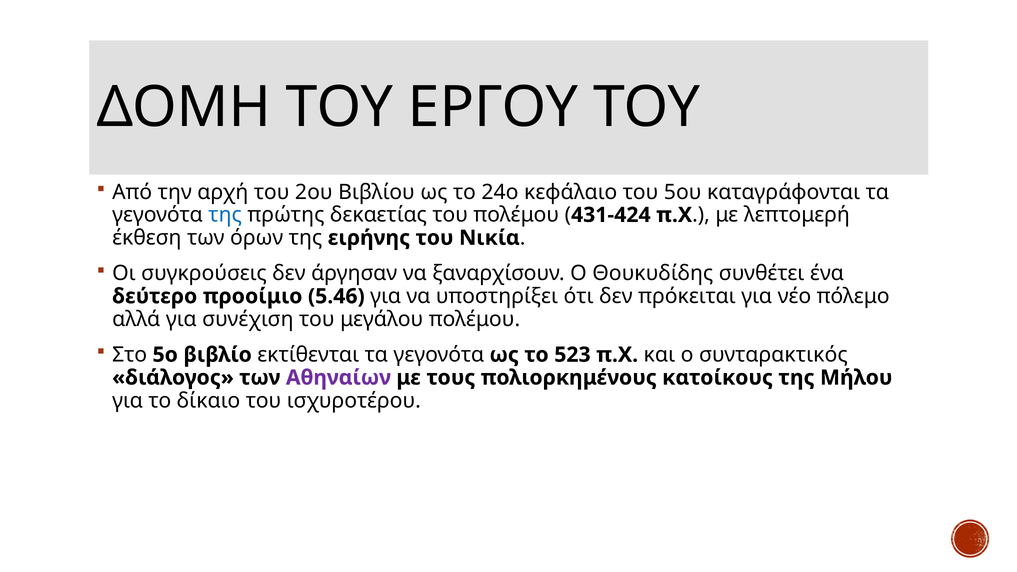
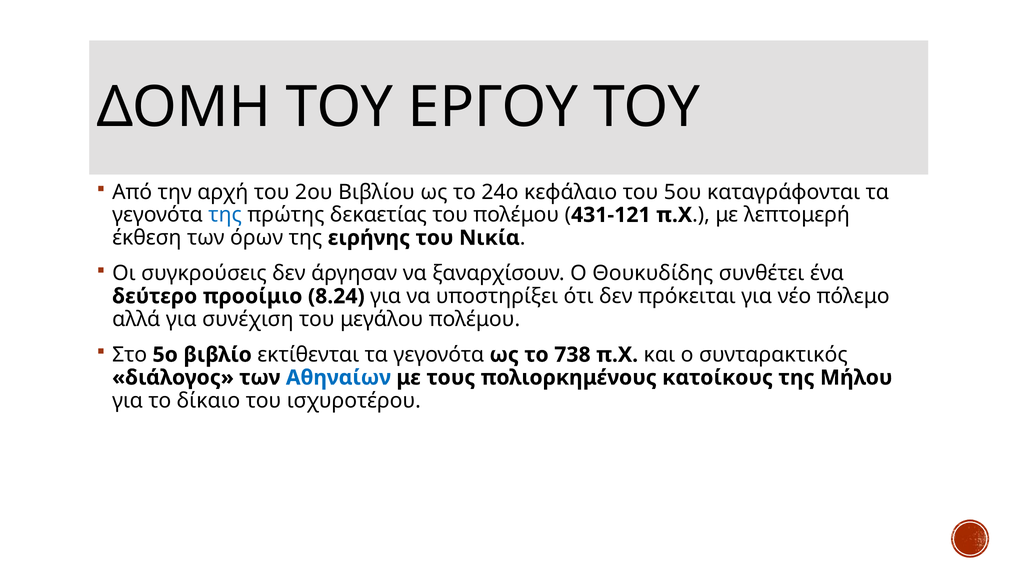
431-424: 431-424 -> 431-121 (611, 215)
5.46: 5.46 -> 8.24 (336, 296)
523: 523 -> 738 (572, 355)
Αθηναίων colour: purple -> blue (338, 378)
